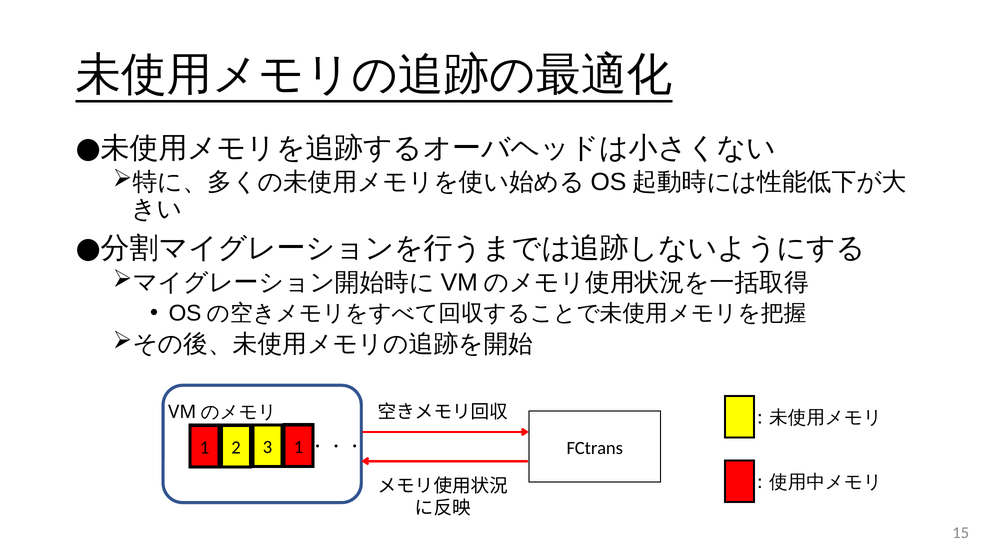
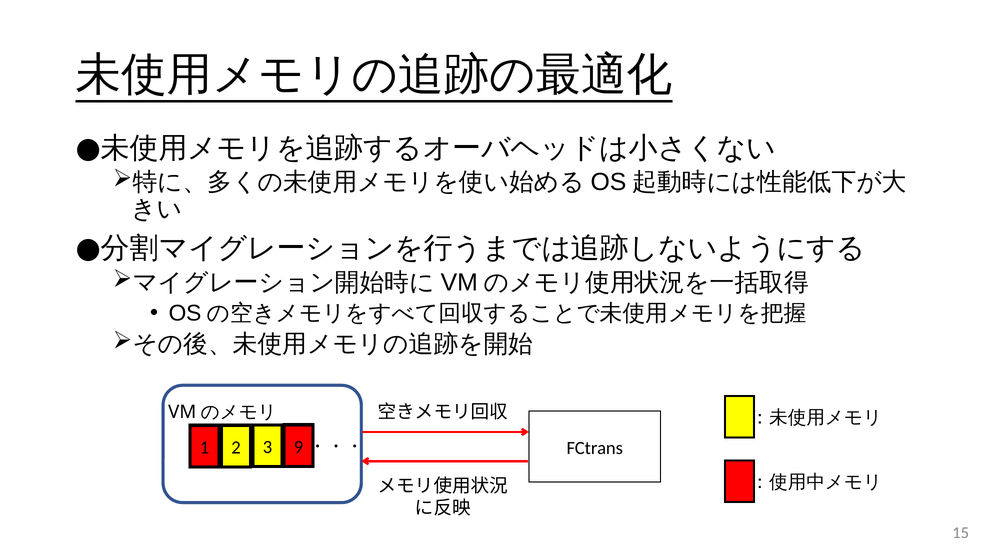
2 1: 1 -> 9 (299, 447)
